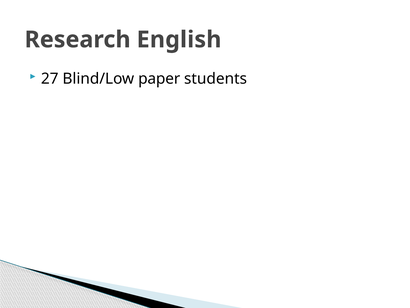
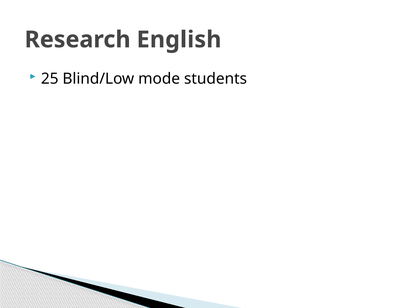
27: 27 -> 25 (50, 79)
paper: paper -> mode (159, 79)
